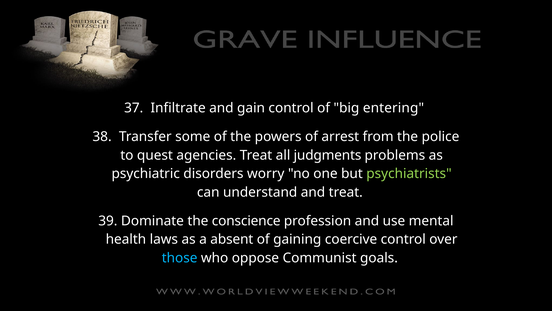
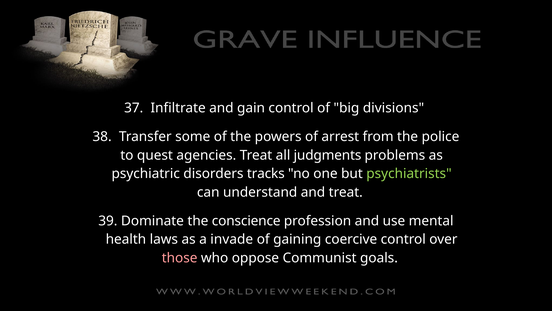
entering: entering -> divisions (394, 108)
worry: worry -> tracks (266, 174)
absent: absent -> invade (232, 239)
those colour: light blue -> pink (180, 258)
